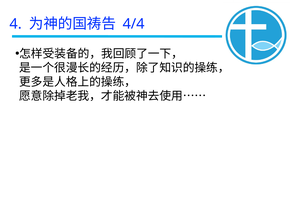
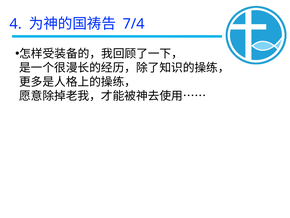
4/4: 4/4 -> 7/4 (134, 24)
